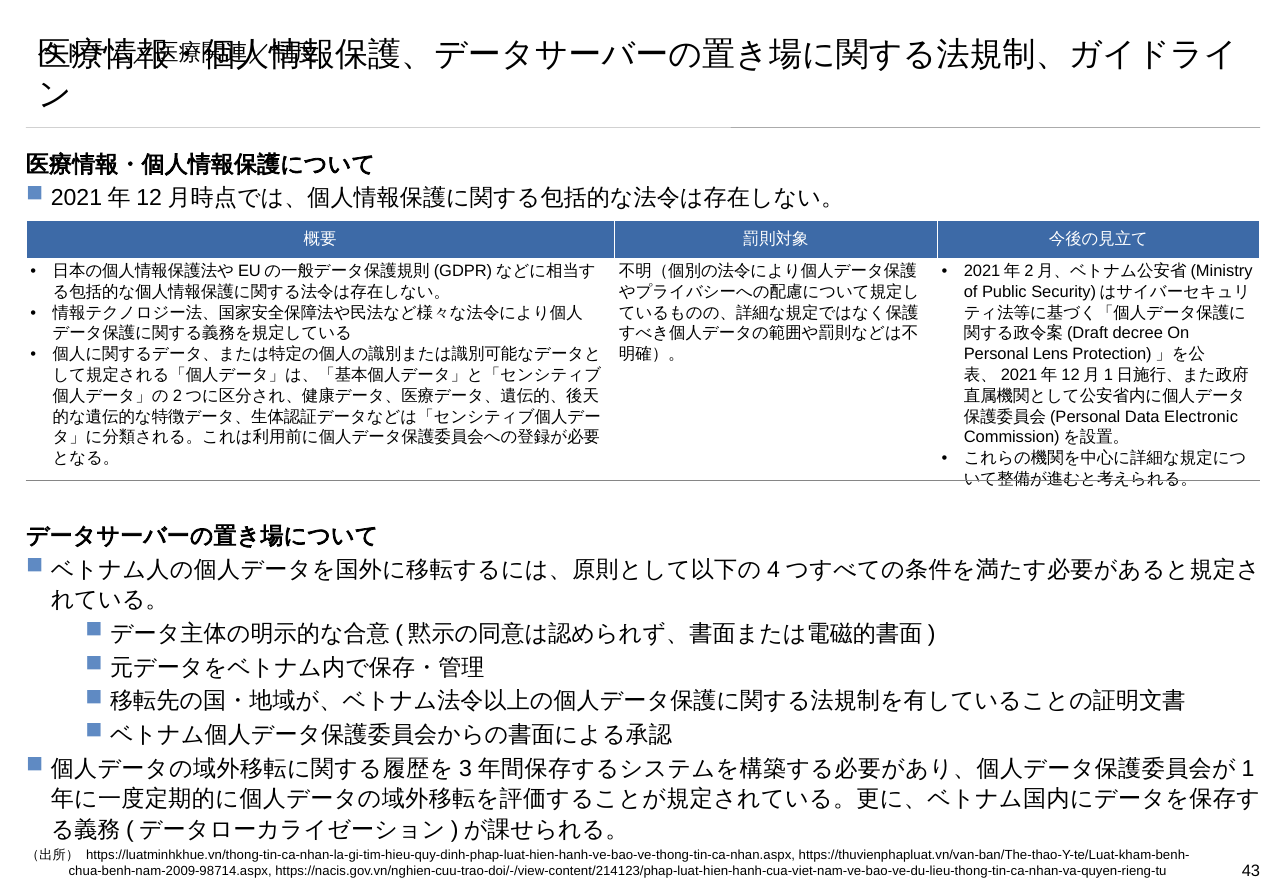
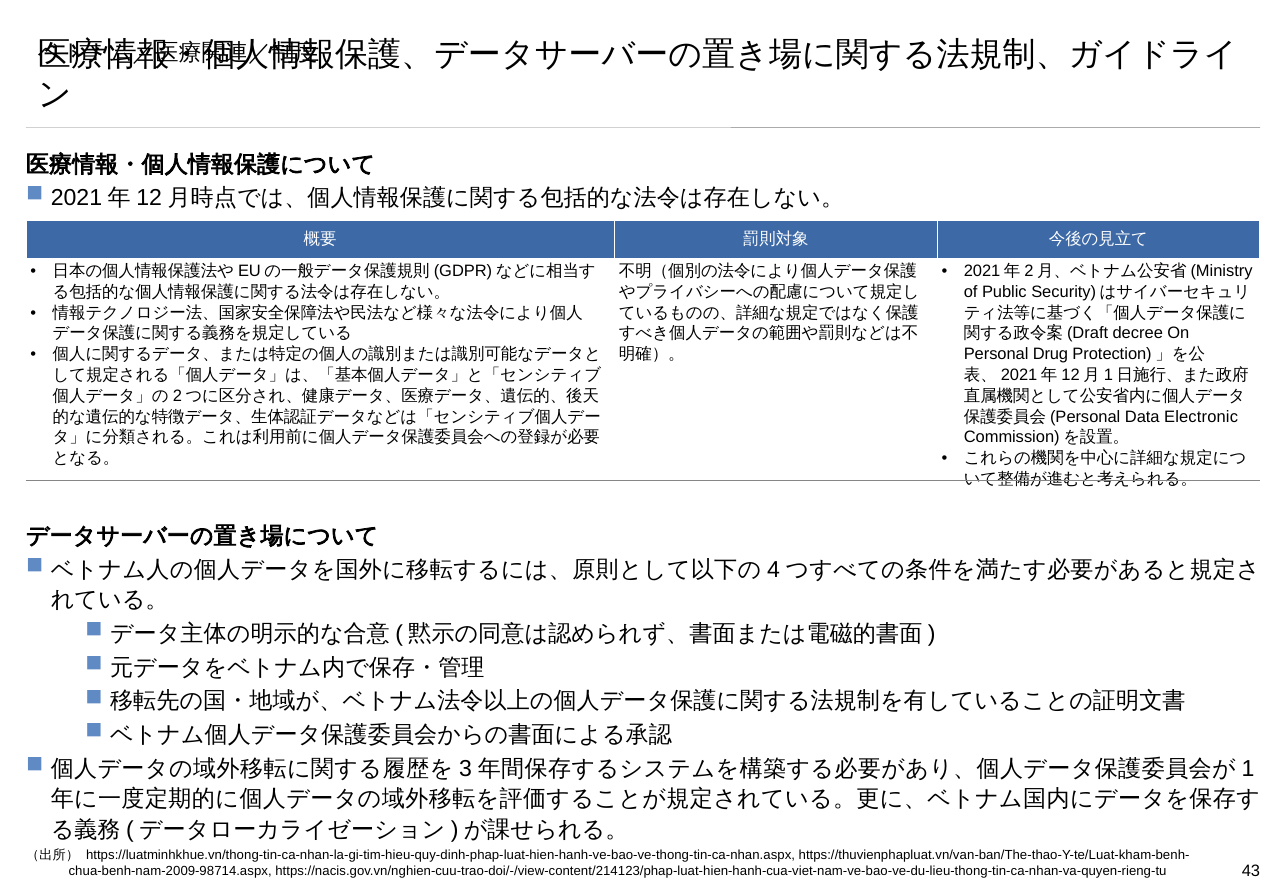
Lens: Lens -> Drug (1051, 354)
